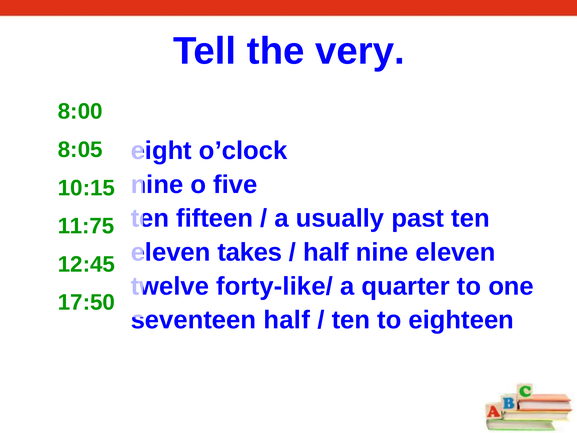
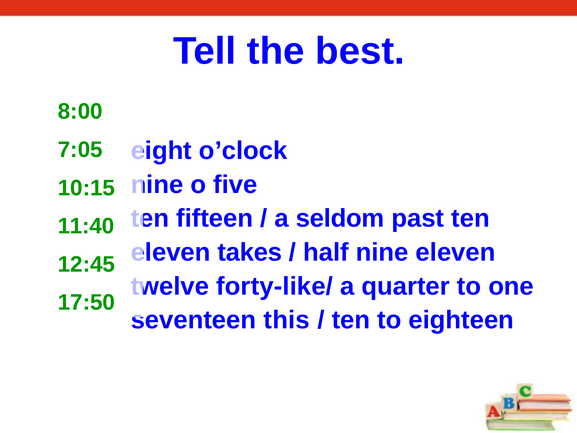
very: very -> best (360, 51)
8:05: 8:05 -> 7:05 (80, 150)
usually: usually -> seldom (340, 218)
11:75: 11:75 -> 11:40 (86, 226)
seventeen half: half -> this (287, 320)
